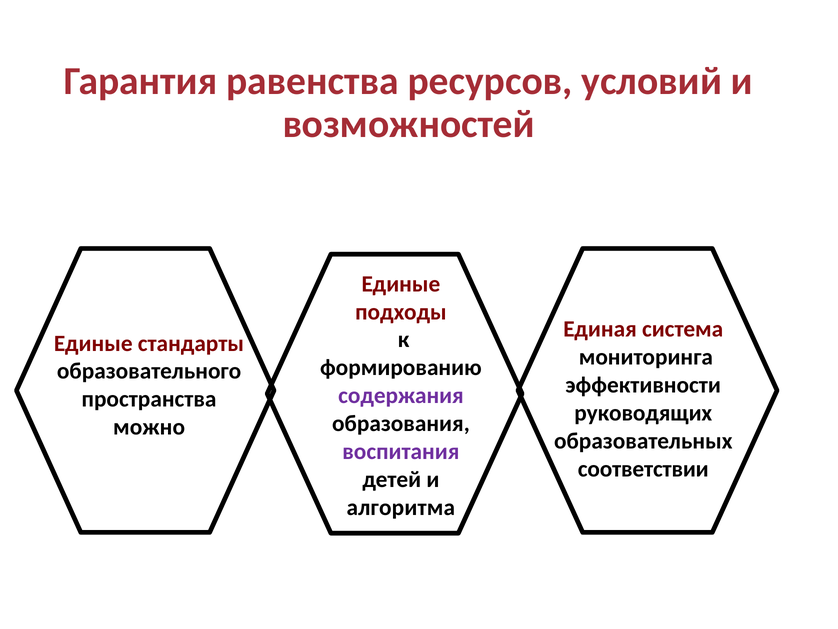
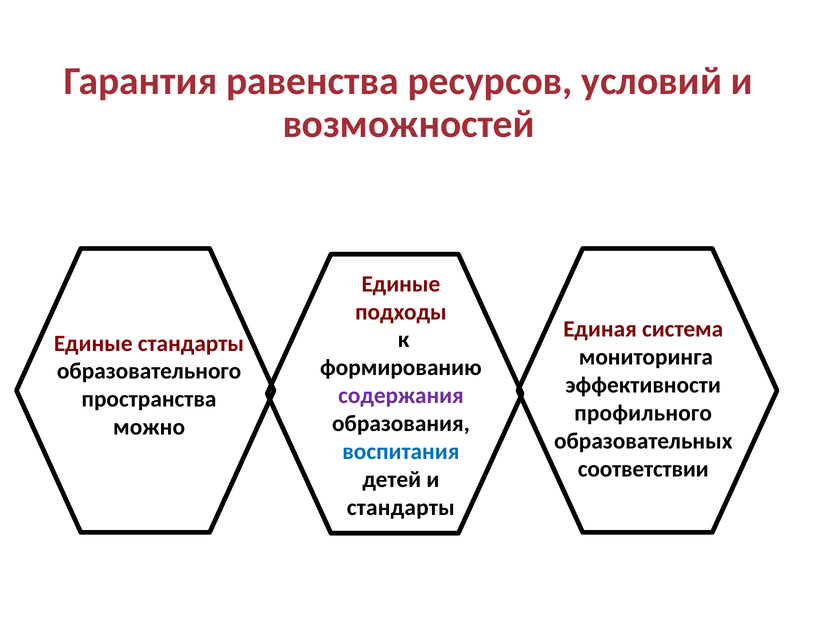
руководящих: руководящих -> профильного (643, 413)
воспитания colour: purple -> blue (401, 451)
алгоритма: алгоритма -> стандарты (401, 507)
